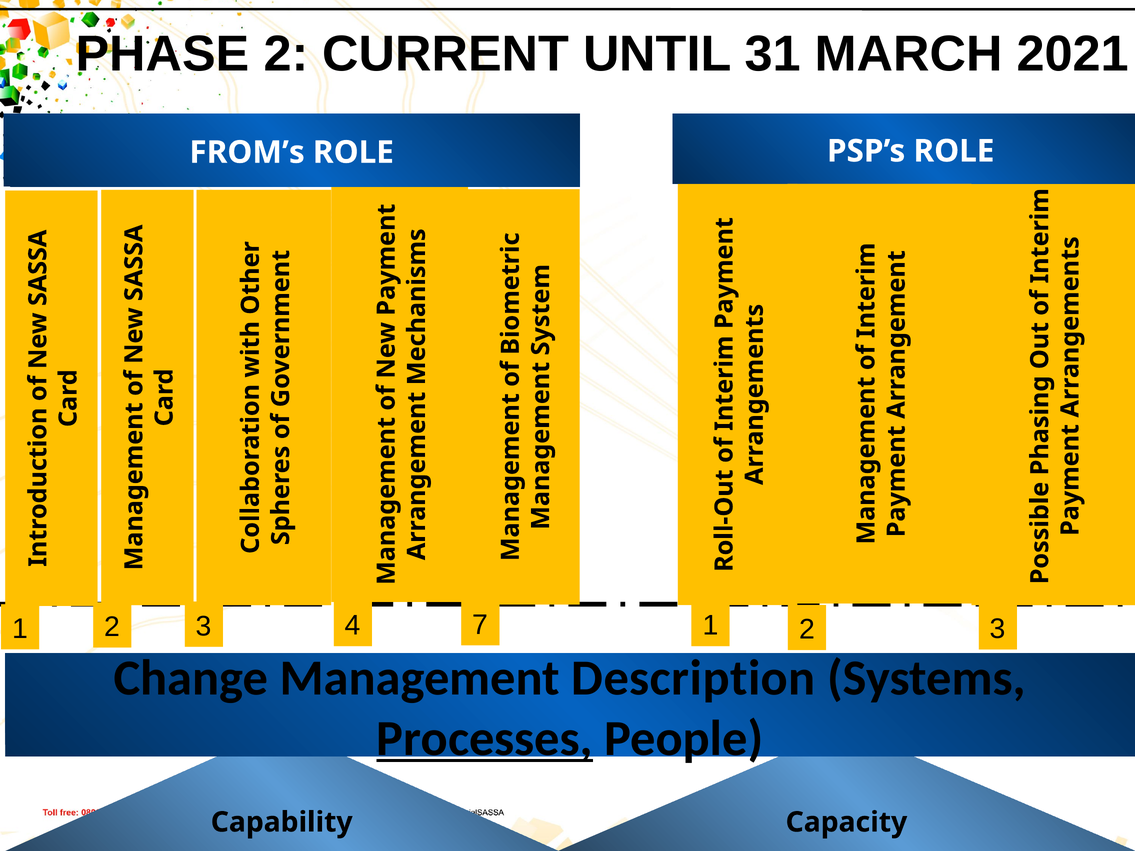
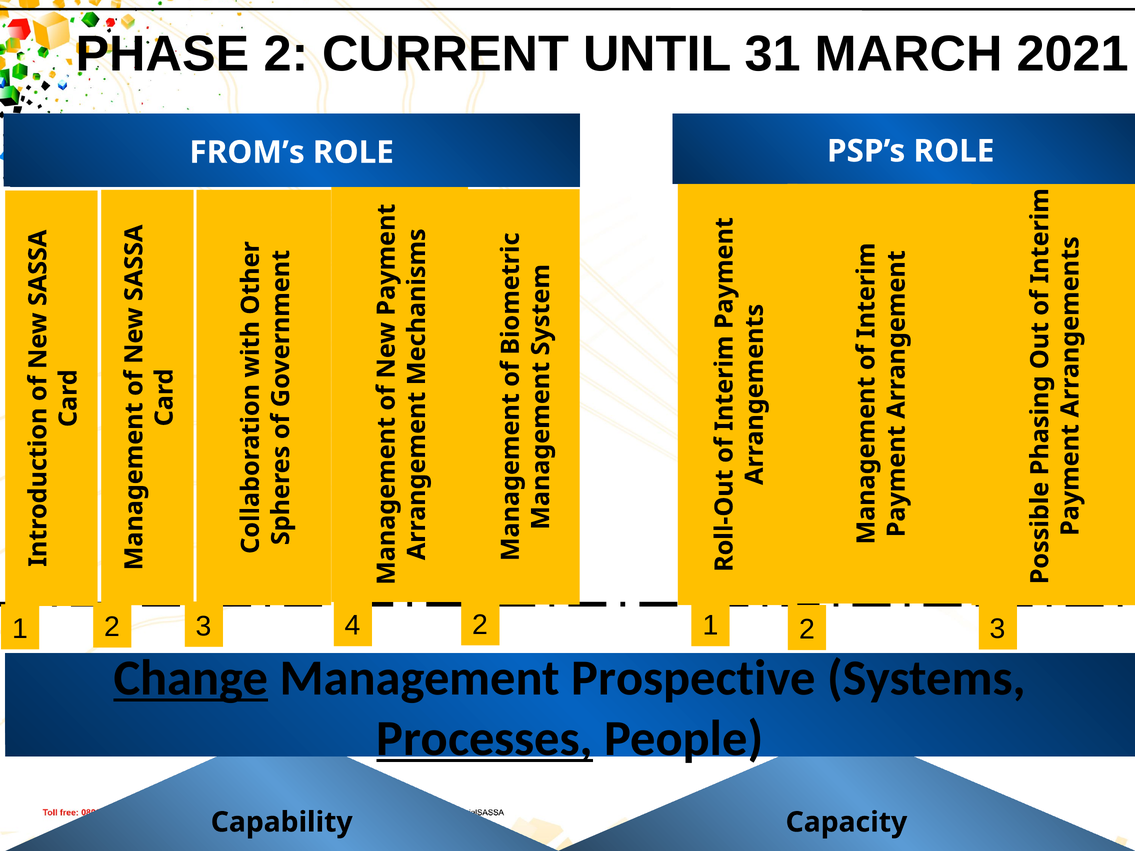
4 7: 7 -> 2 (480, 625)
Change underline: none -> present (191, 678)
Description: Description -> Prospective (694, 678)
